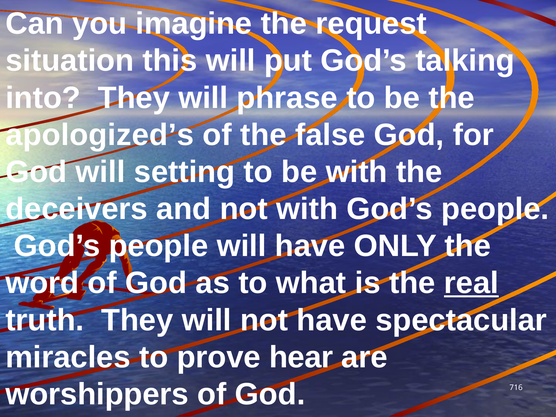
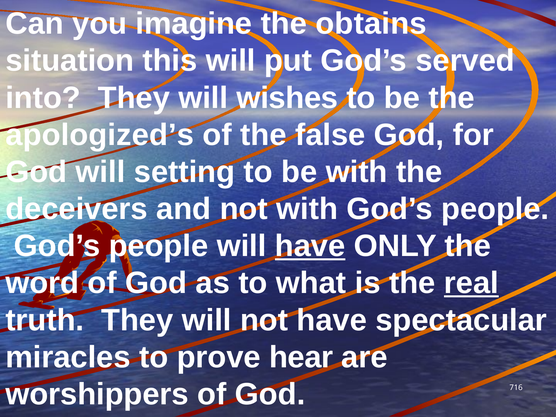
request: request -> obtains (371, 24)
talking: talking -> served (465, 61)
phrase: phrase -> wishes (287, 98)
have underline: none -> present (310, 246)
